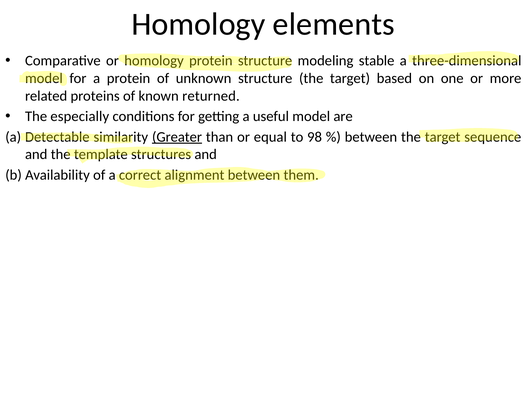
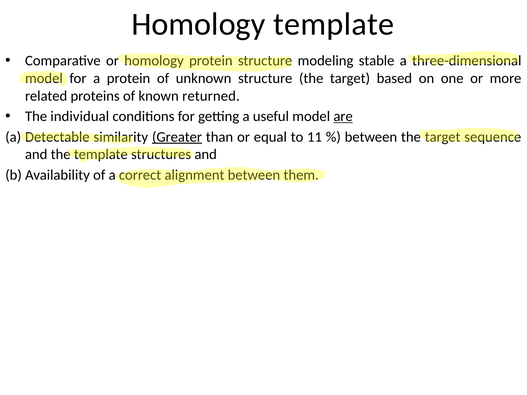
Homology elements: elements -> template (334, 24)
especially: especially -> individual (80, 116)
are underline: none -> present (343, 116)
98: 98 -> 11 (315, 137)
